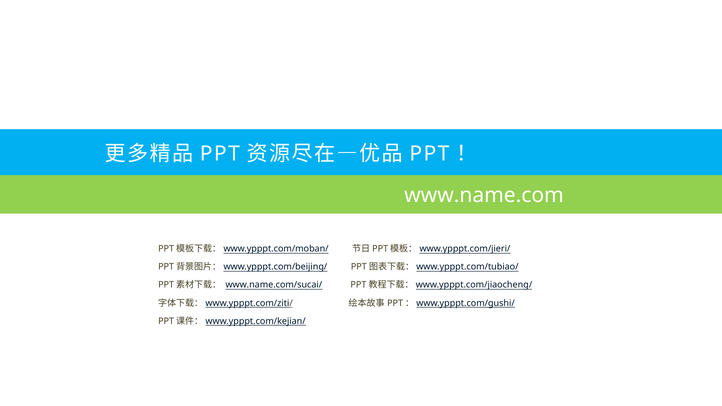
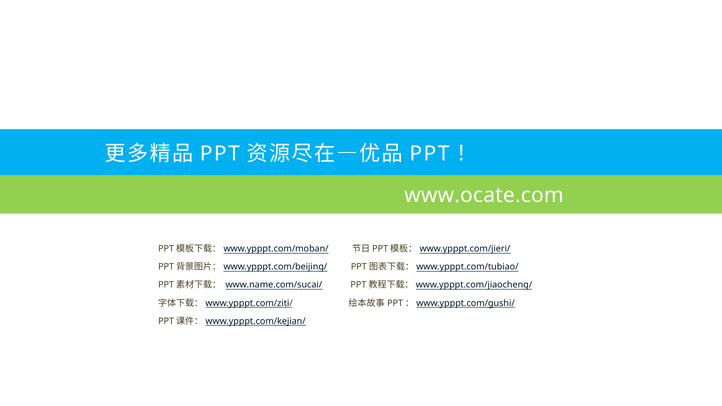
www.name.com: www.name.com -> www.ocate.com (484, 196)
